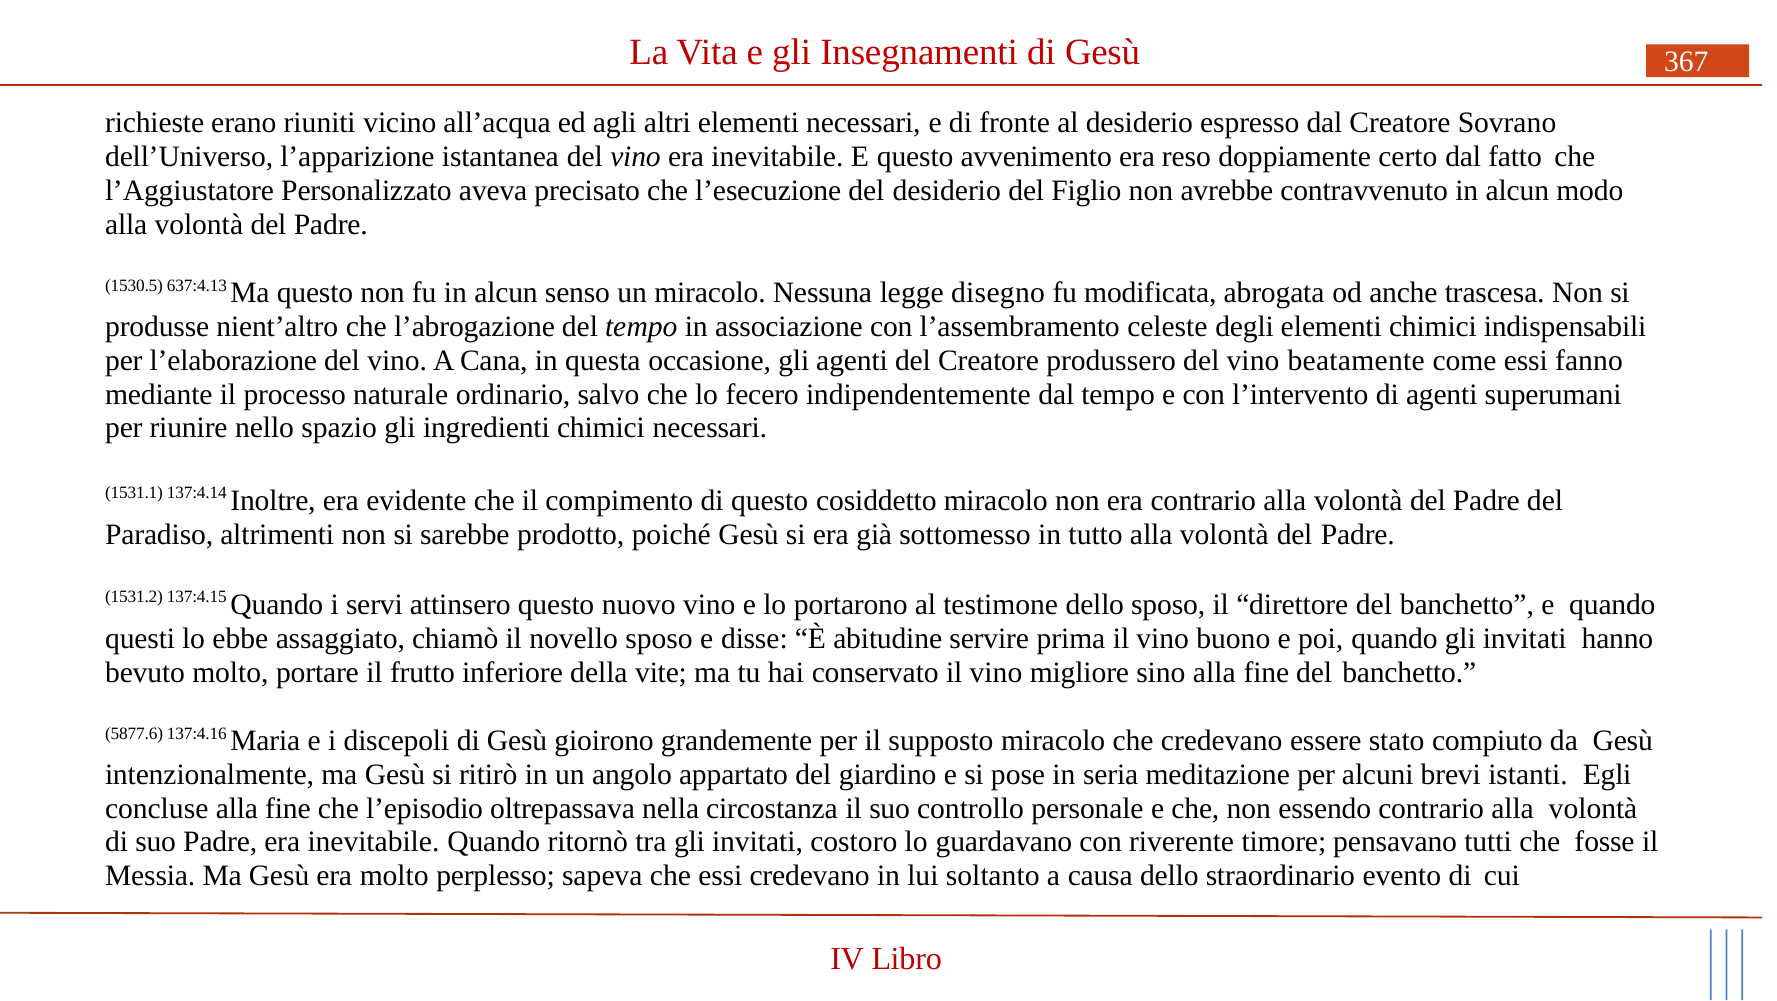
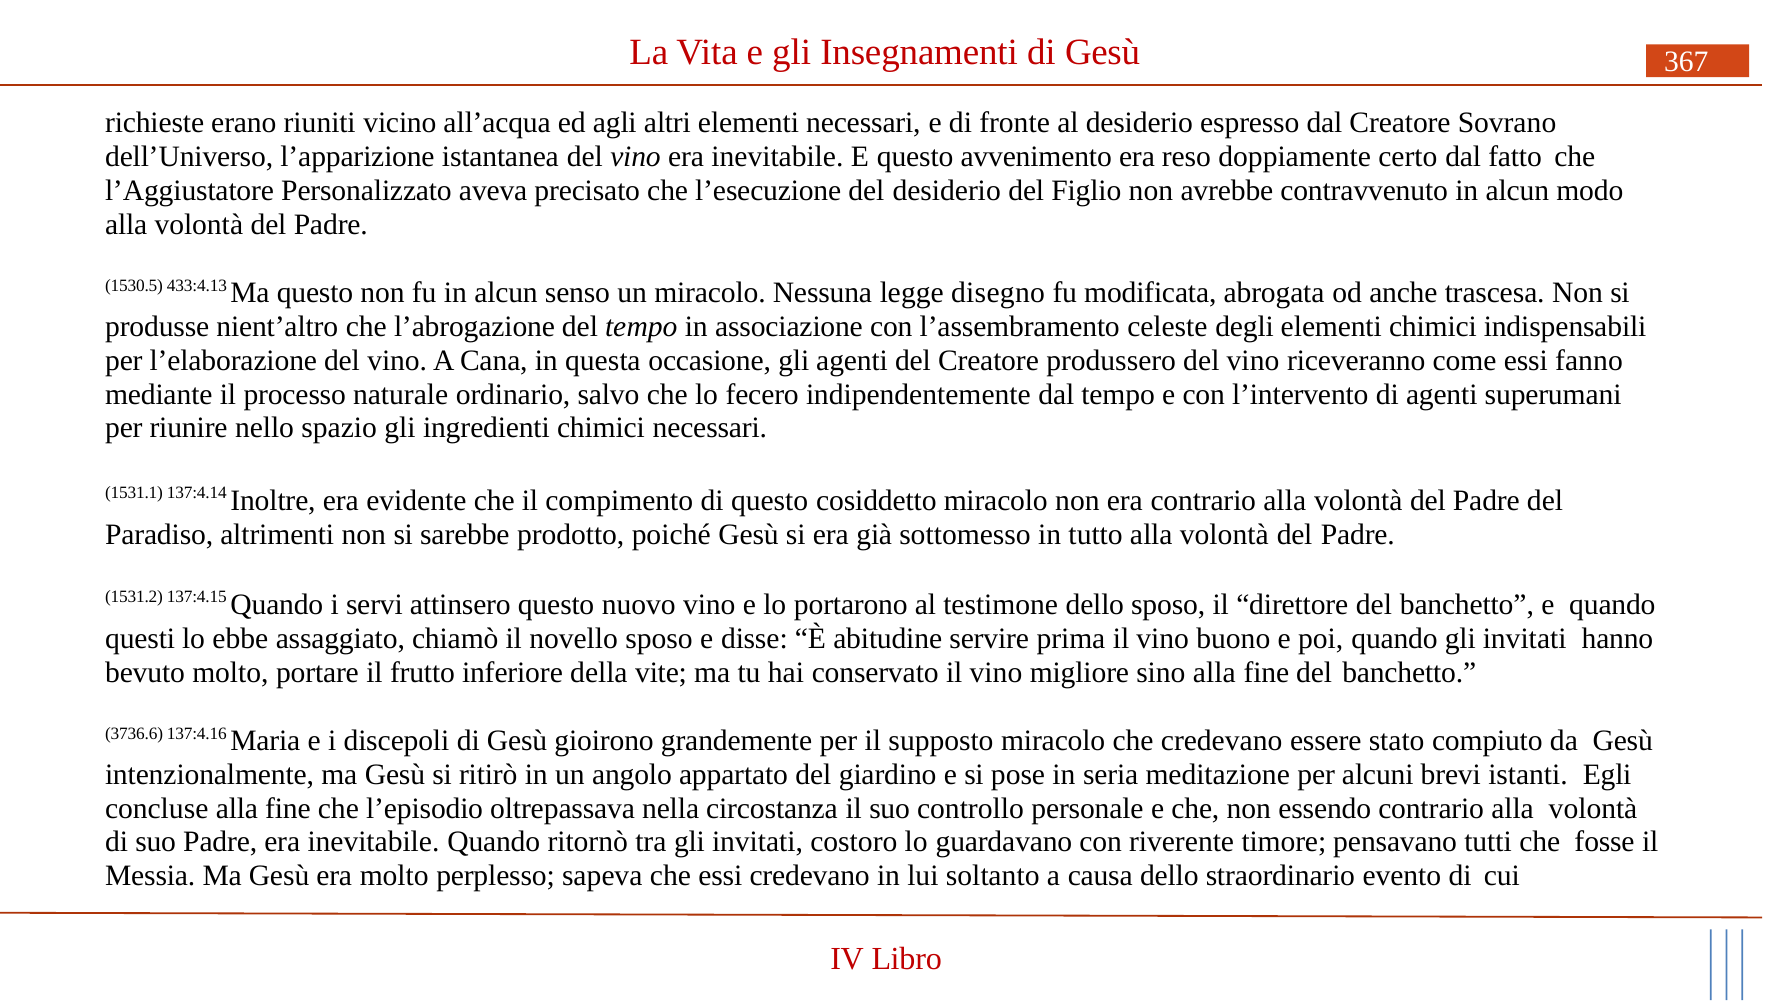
637:4.13: 637:4.13 -> 433:4.13 (197, 286)
beatamente: beatamente -> riceveranno (1356, 361)
5877.6: 5877.6 -> 3736.6 (134, 733)
